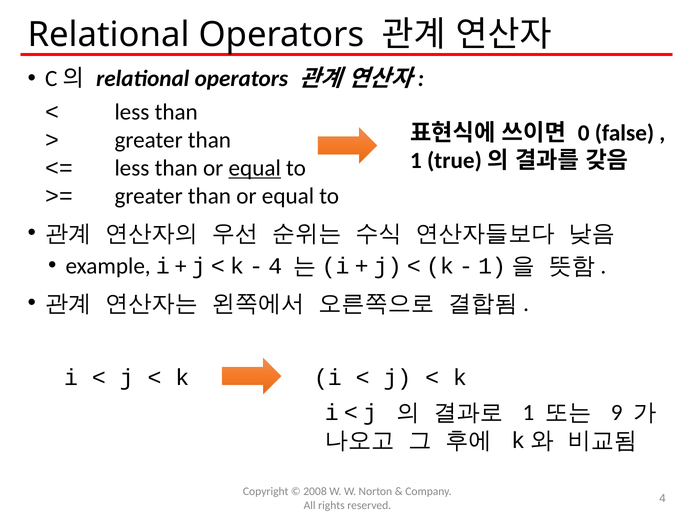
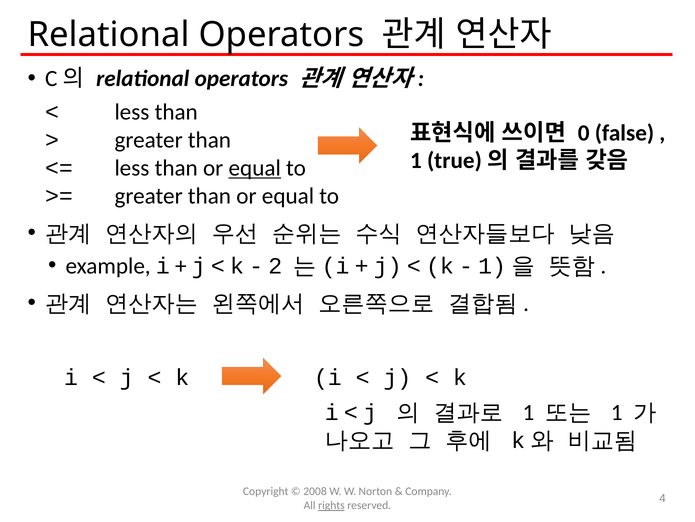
4: 4 -> 2 (275, 266)
9: 9 -> 1 (617, 412)
rights underline: none -> present (331, 505)
